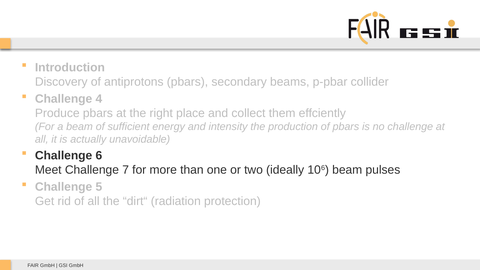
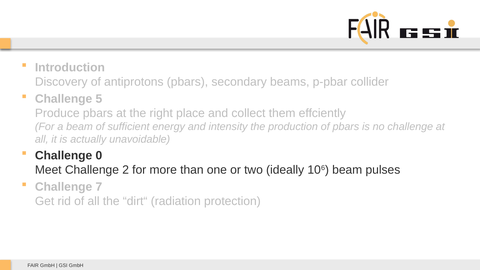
4: 4 -> 5 (99, 99)
6: 6 -> 0 (99, 156)
7: 7 -> 2 (126, 170)
5: 5 -> 7 (99, 187)
